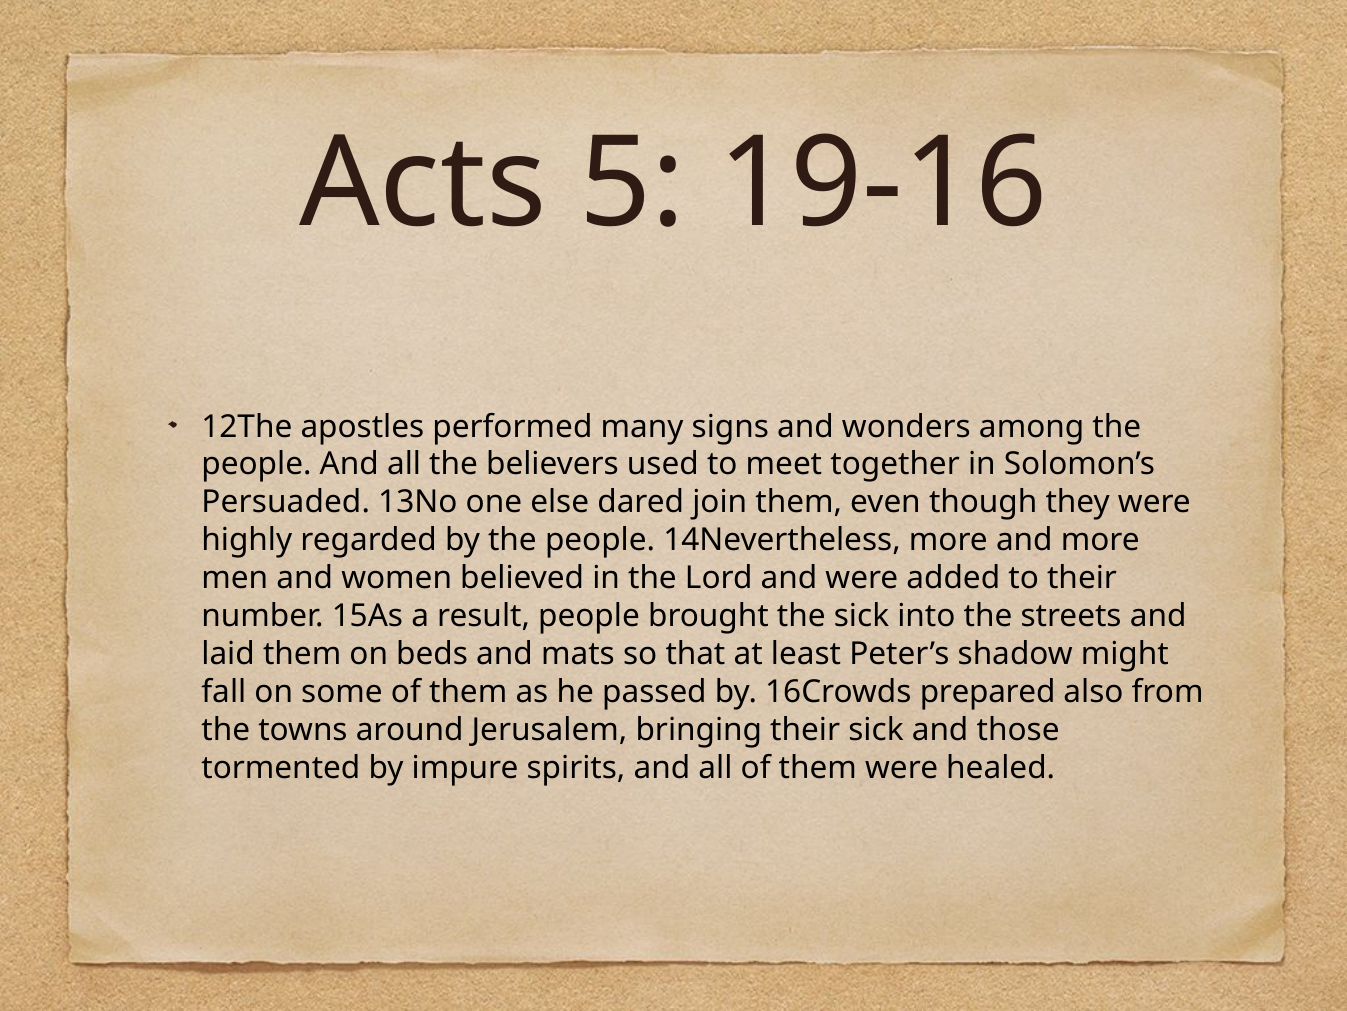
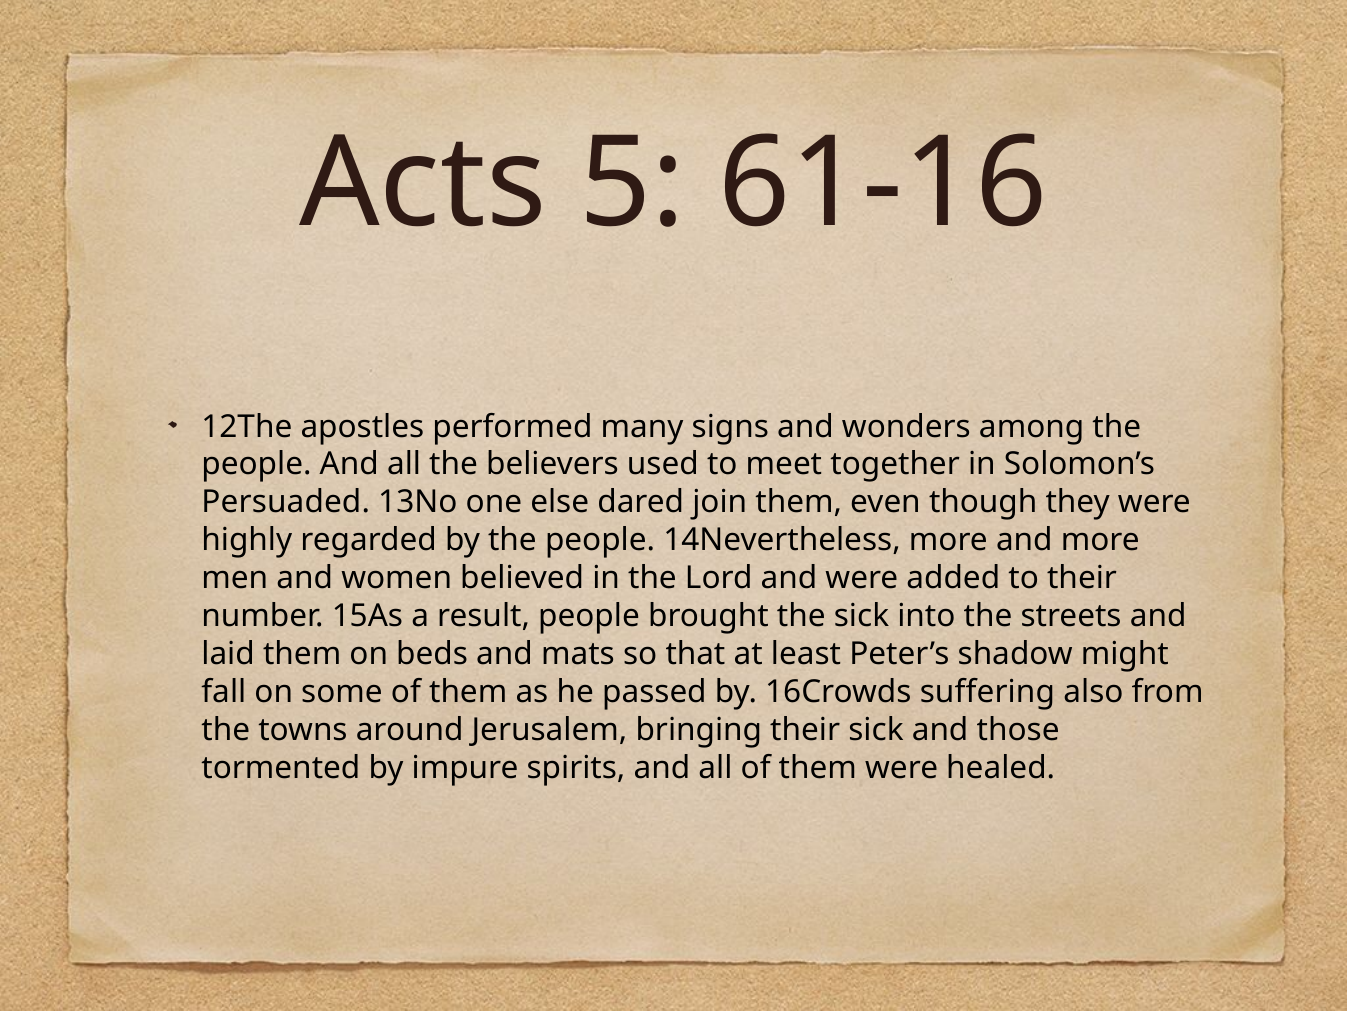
19-16: 19-16 -> 61-16 (883, 184)
prepared: prepared -> suffering (987, 691)
